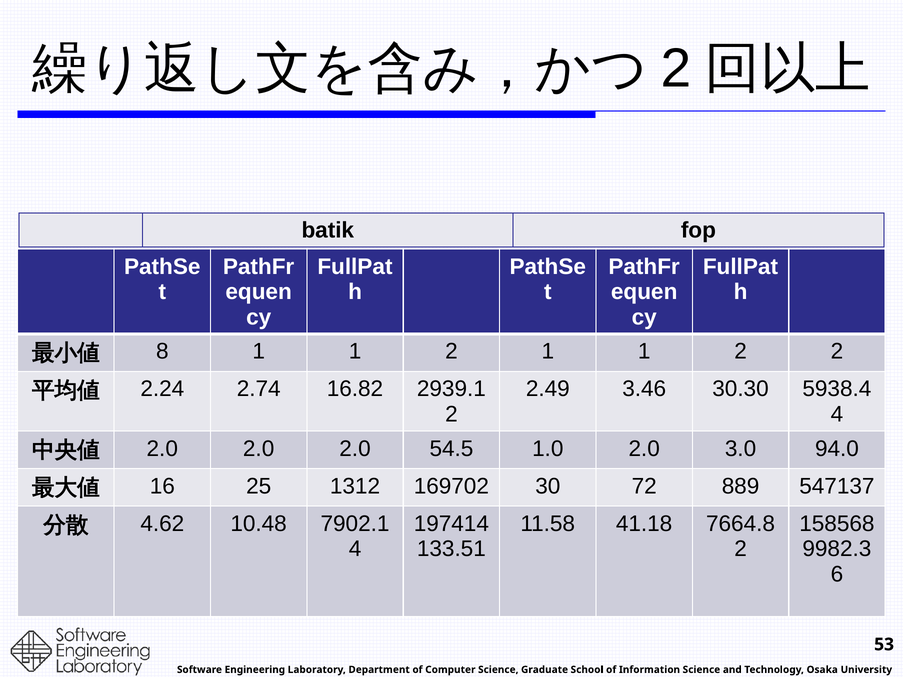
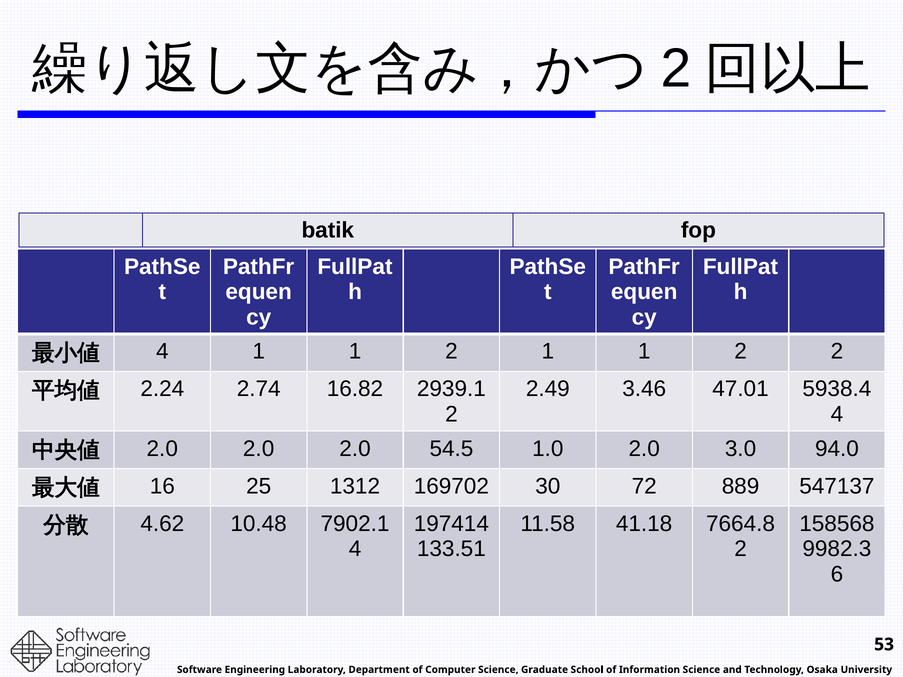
8: 8 -> 4 (162, 352)
30.30: 30.30 -> 47.01 (741, 389)
